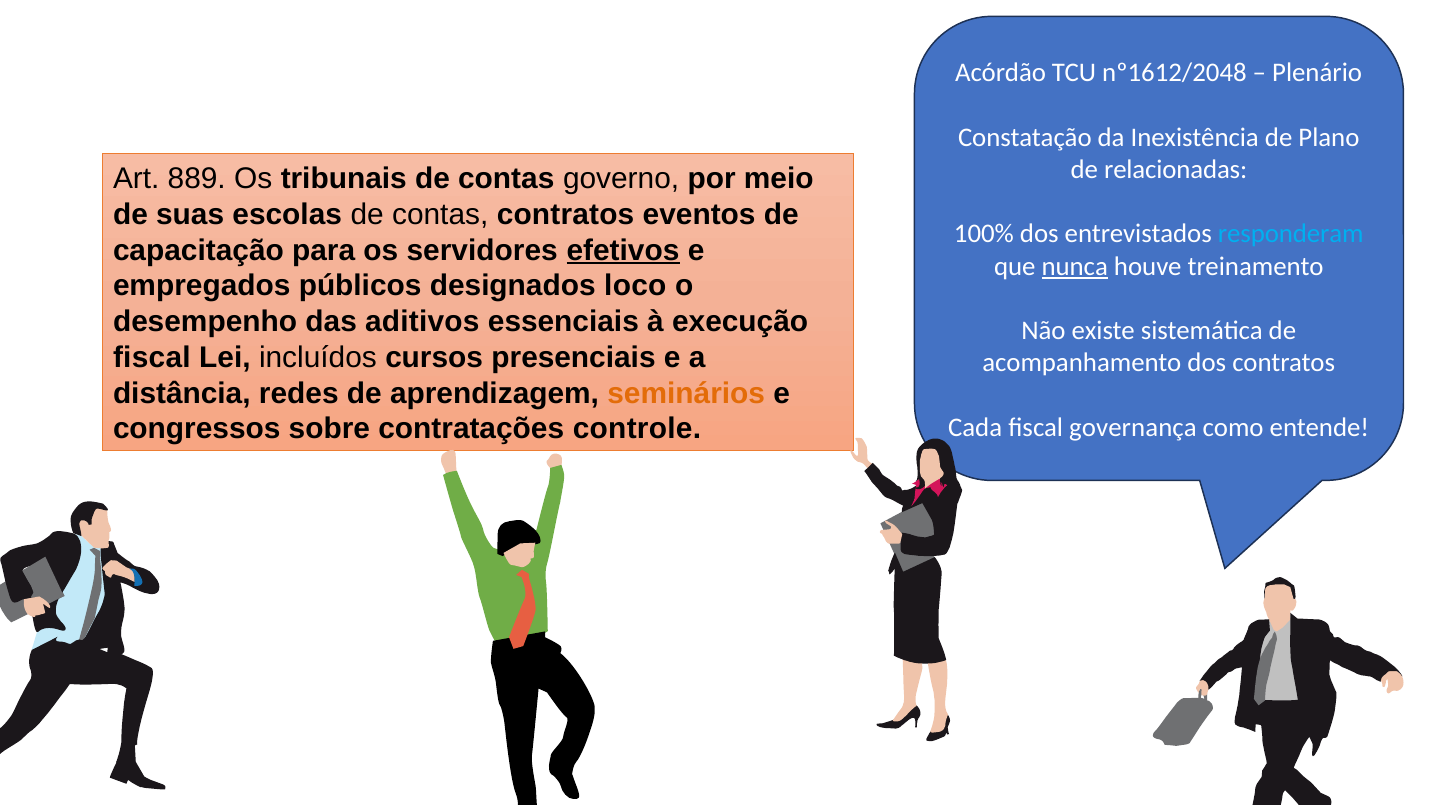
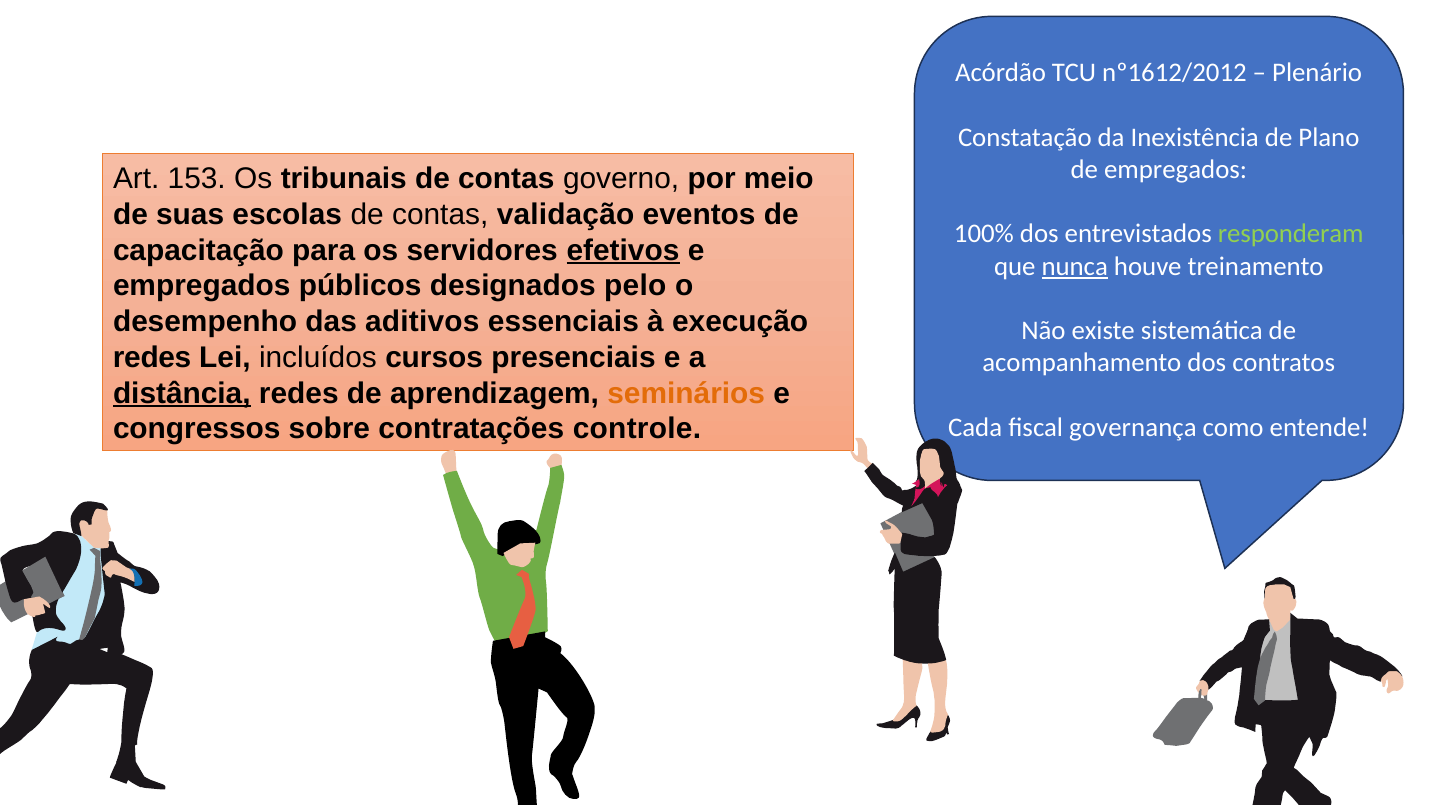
nº1612/2048: nº1612/2048 -> nº1612/2012 (1174, 73)
de relacionadas: relacionadas -> empregados (1176, 170)
889: 889 -> 153 (197, 179)
contas contratos: contratos -> validação (566, 215)
responderam colour: light blue -> light green (1291, 234)
loco: loco -> pelo (635, 286)
fiscal: fiscal -> redes (152, 358)
distância underline: none -> present (182, 394)
